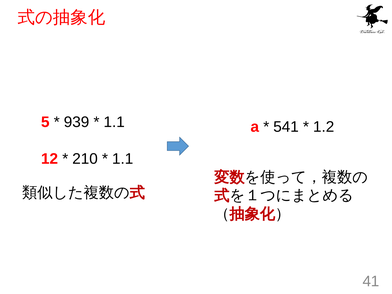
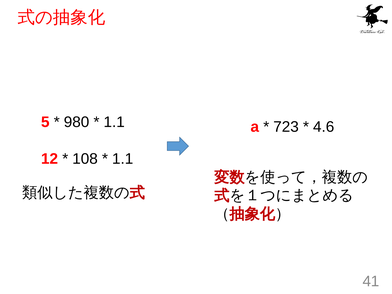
939: 939 -> 980 (77, 122)
541: 541 -> 723 (286, 127)
1.2: 1.2 -> 4.6 (324, 127)
210: 210 -> 108 (85, 159)
